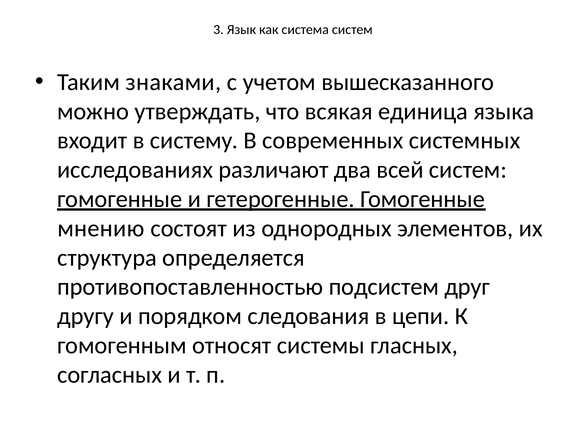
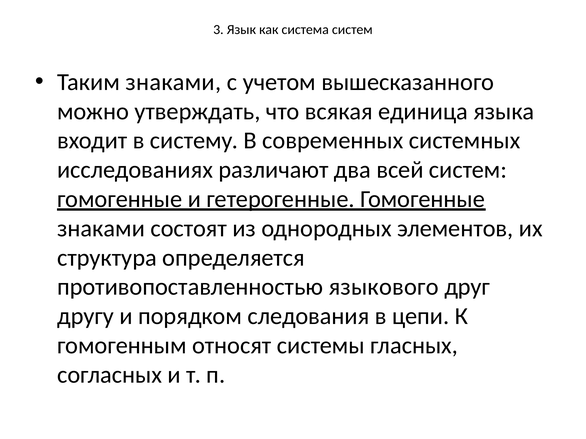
мнению: мнению -> знаками (101, 229)
подсистем: подсистем -> языкового (384, 287)
